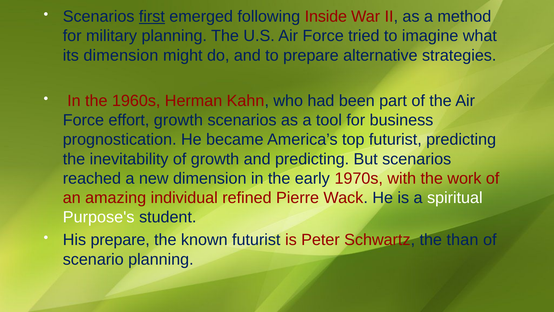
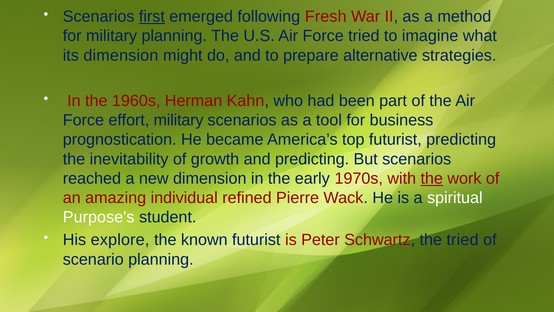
Inside: Inside -> Fresh (326, 17)
effort growth: growth -> military (179, 120)
the underline: none -> present (432, 178)
His prepare: prepare -> explore (120, 240)
the than: than -> tried (462, 240)
